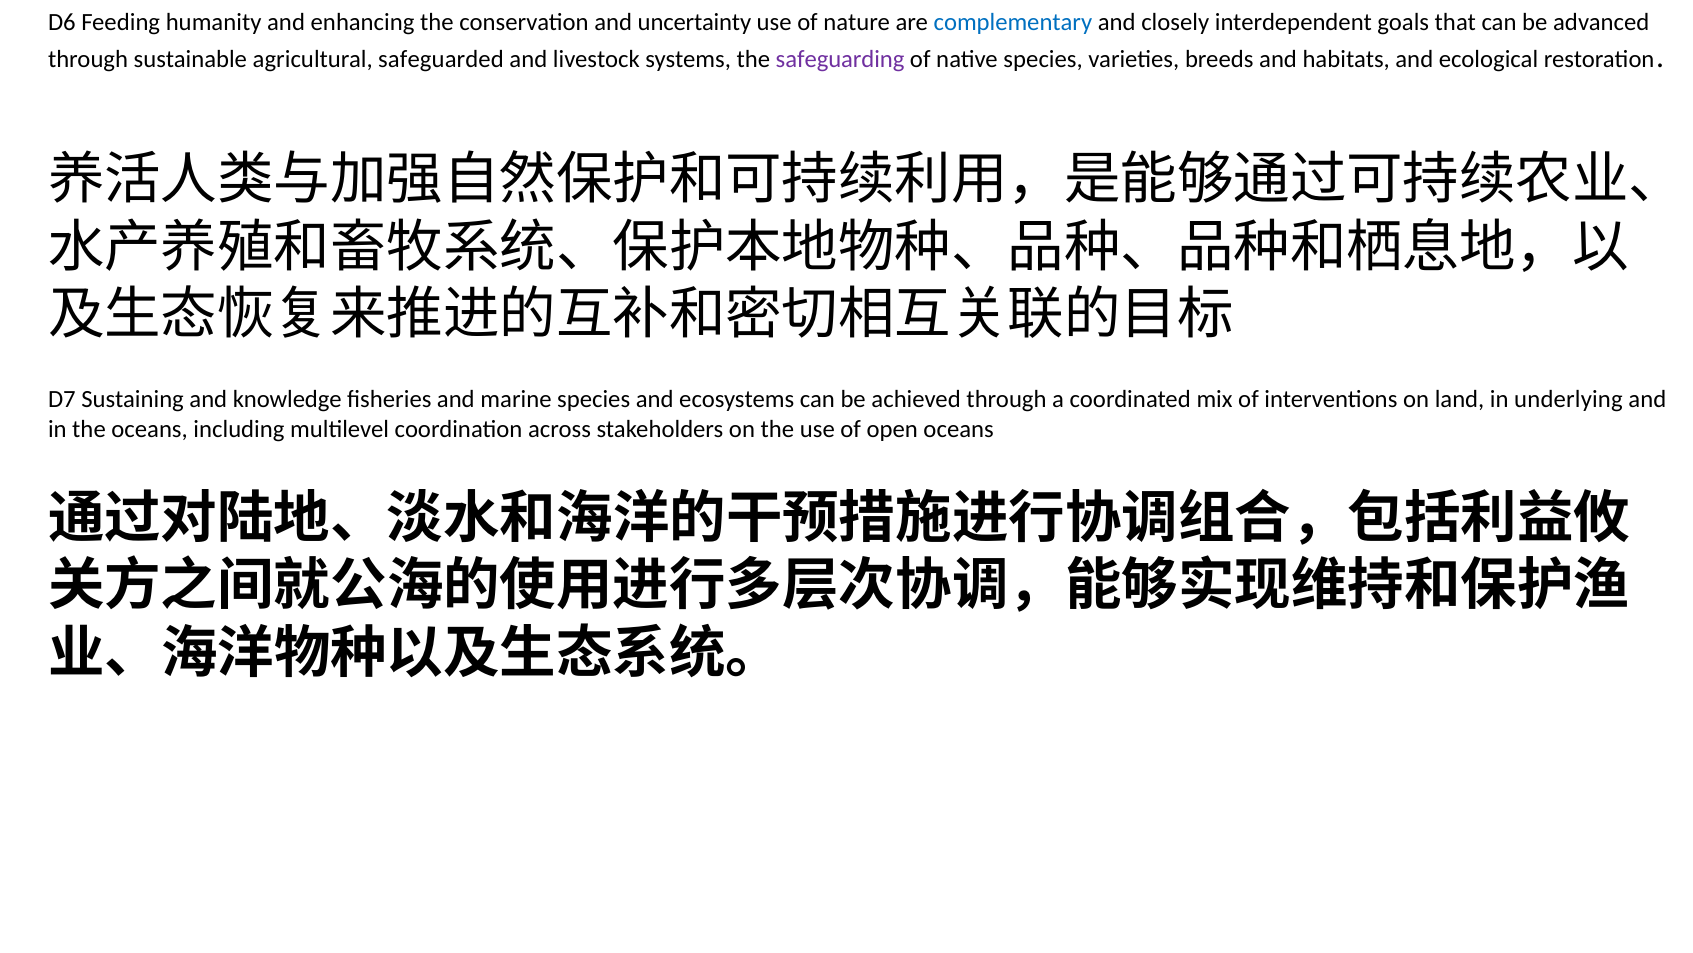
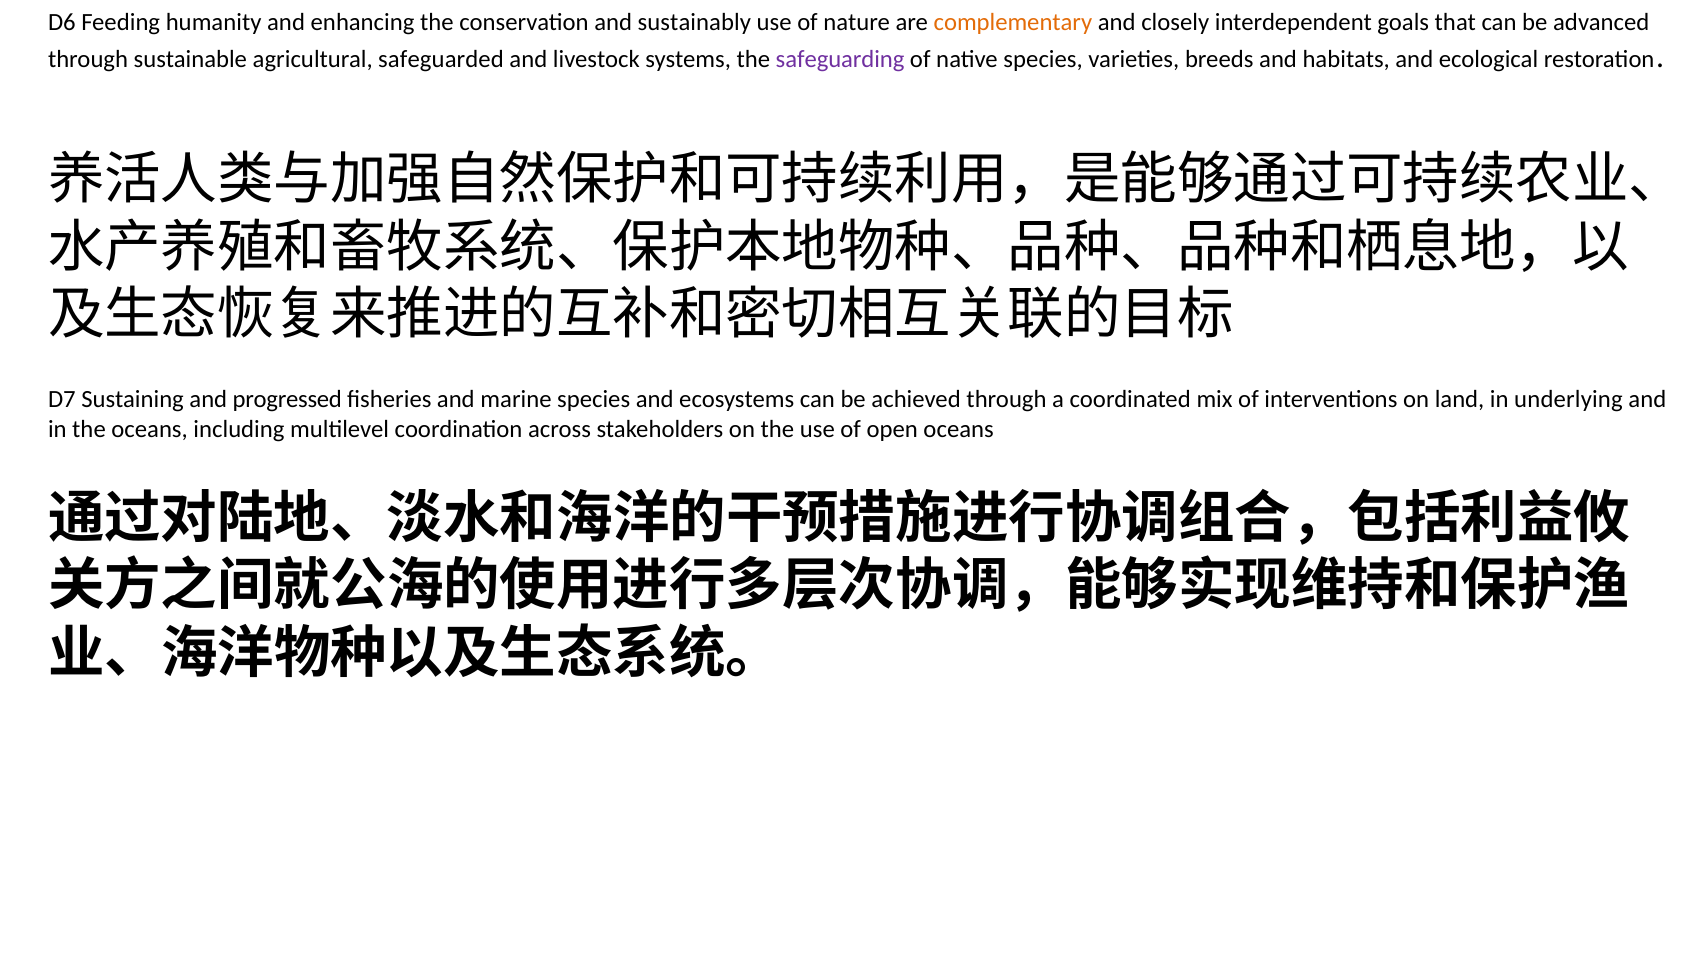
uncertainty: uncertainty -> sustainably (694, 23)
complementary colour: blue -> orange (1013, 23)
knowledge: knowledge -> progressed (287, 400)
